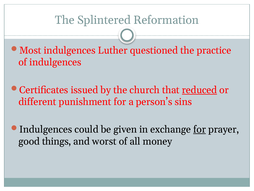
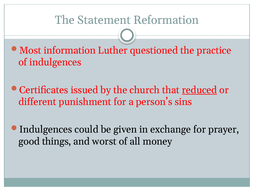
Splintered: Splintered -> Statement (104, 20)
Most indulgences: indulgences -> information (70, 50)
for underline: present -> none (200, 129)
